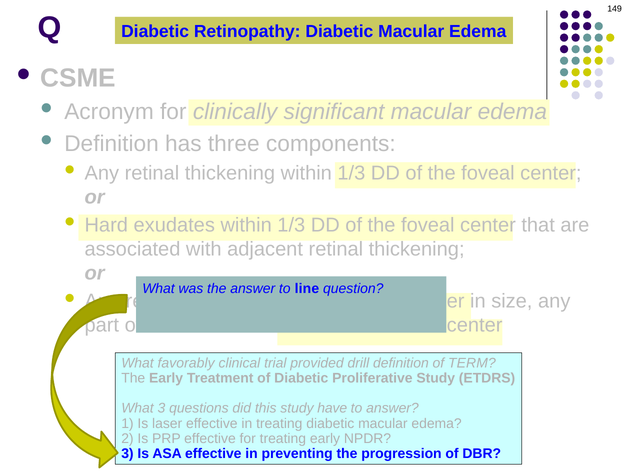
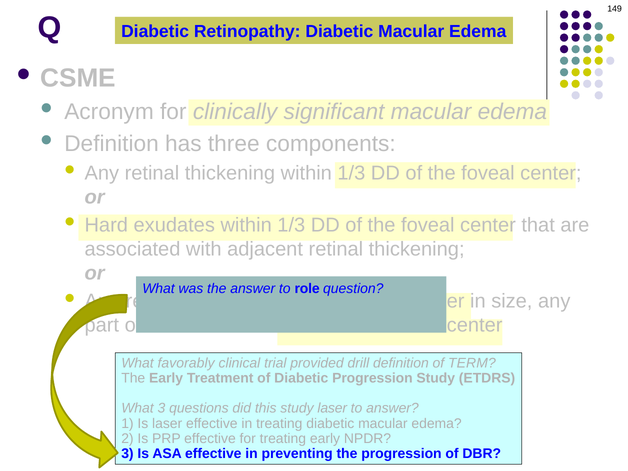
line: line -> role (307, 289)
Diabetic Proliferative: Proliferative -> Progression (372, 378)
study have: have -> laser (332, 408)
